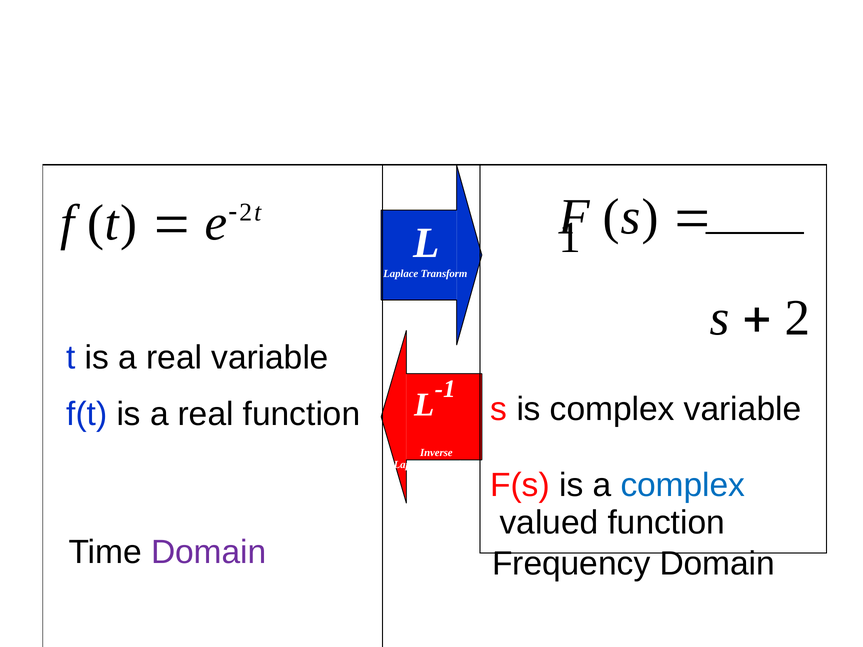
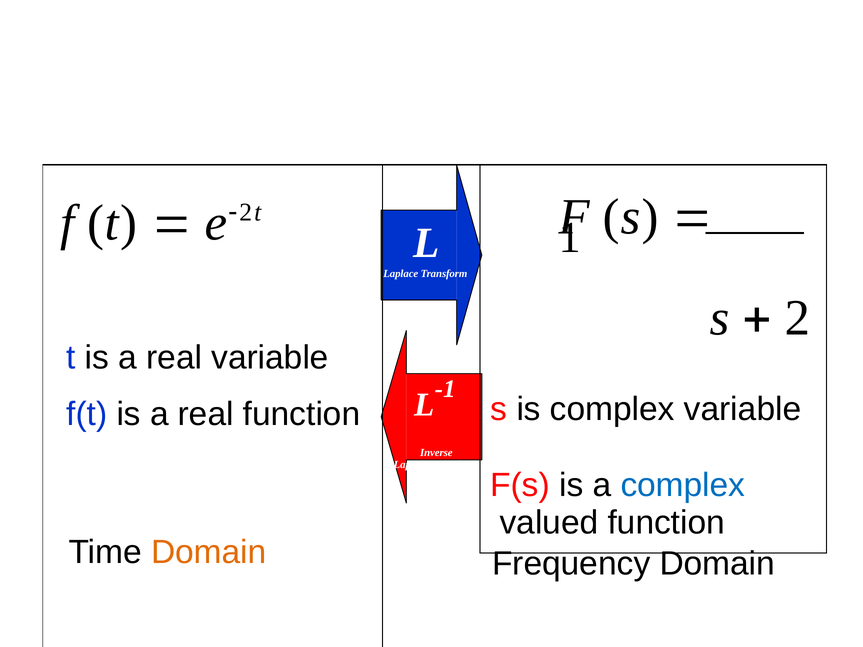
Domain colour: purple -> orange (209, 552)
